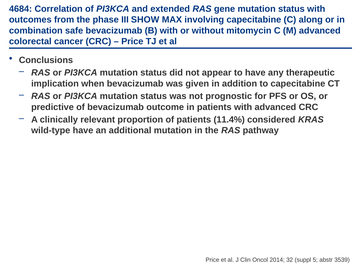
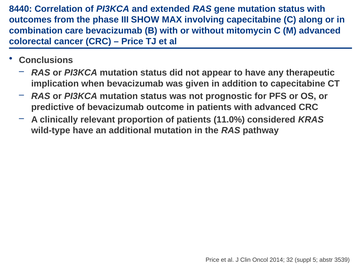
4684: 4684 -> 8440 (21, 9)
safe: safe -> care (74, 31)
11.4%: 11.4% -> 11.0% (229, 120)
